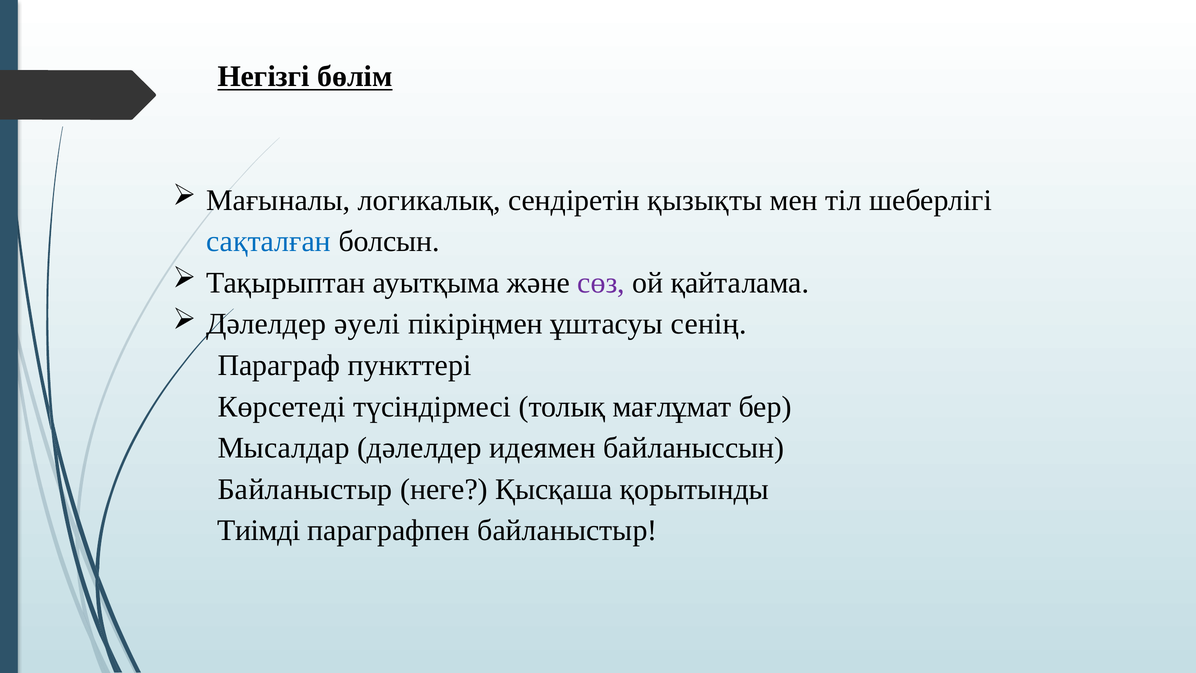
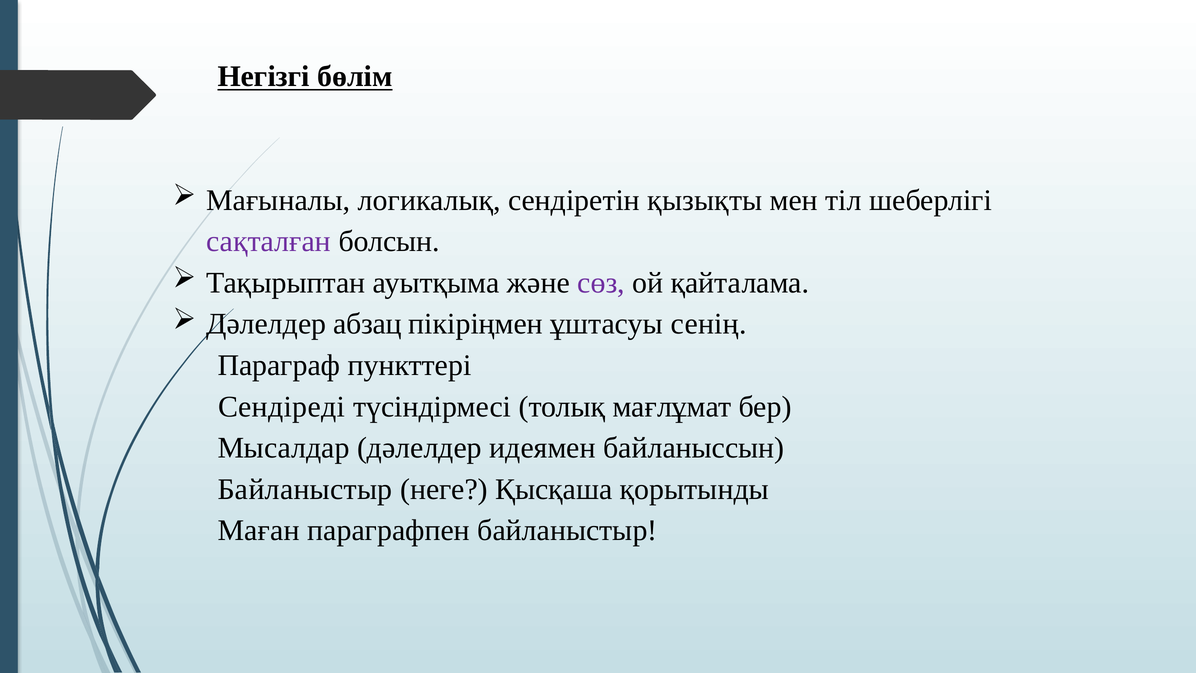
сақталған colour: blue -> purple (269, 241)
әуелі: әуелі -> абзац (368, 324)
Көрсетеді: Көрсетеді -> Сендіреді (281, 406)
Тиімді: Тиімді -> Маған (259, 530)
